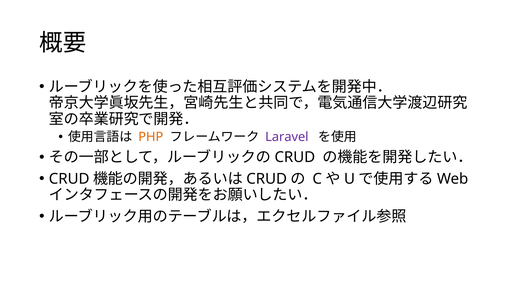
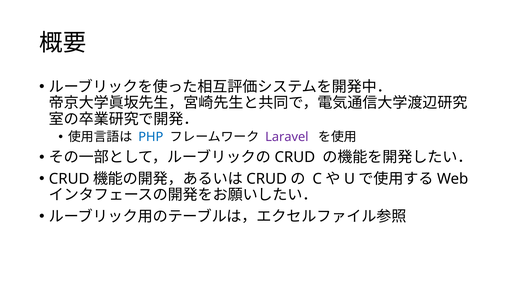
PHP colour: orange -> blue (151, 137)
